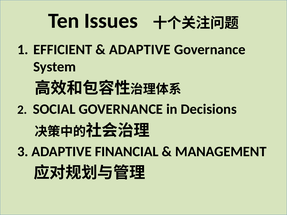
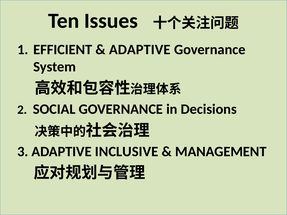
FINANCIAL: FINANCIAL -> INCLUSIVE (127, 152)
